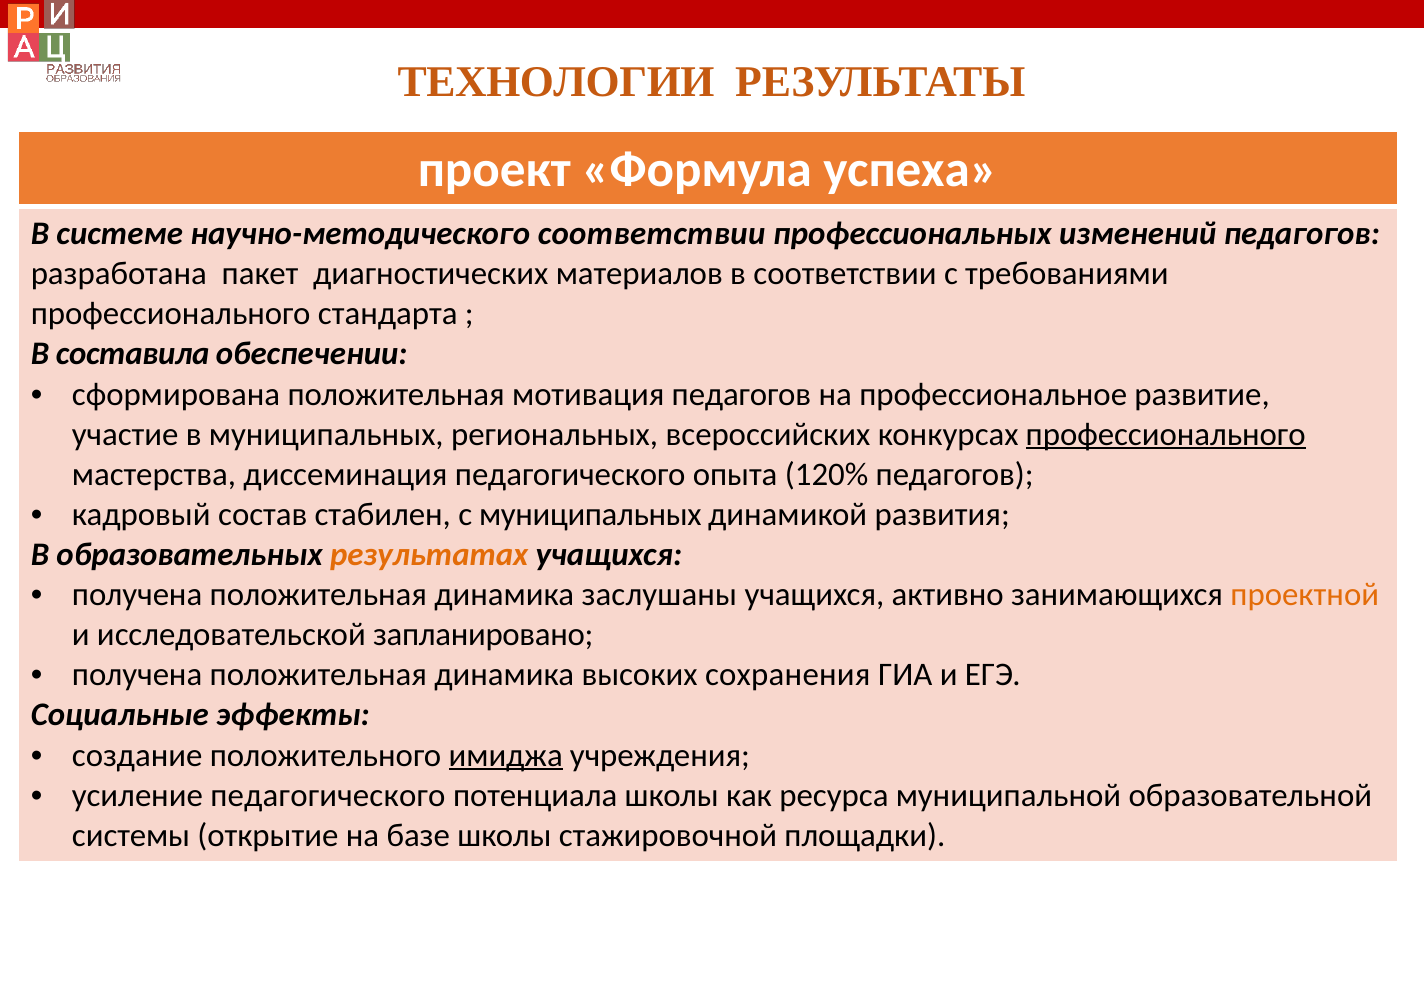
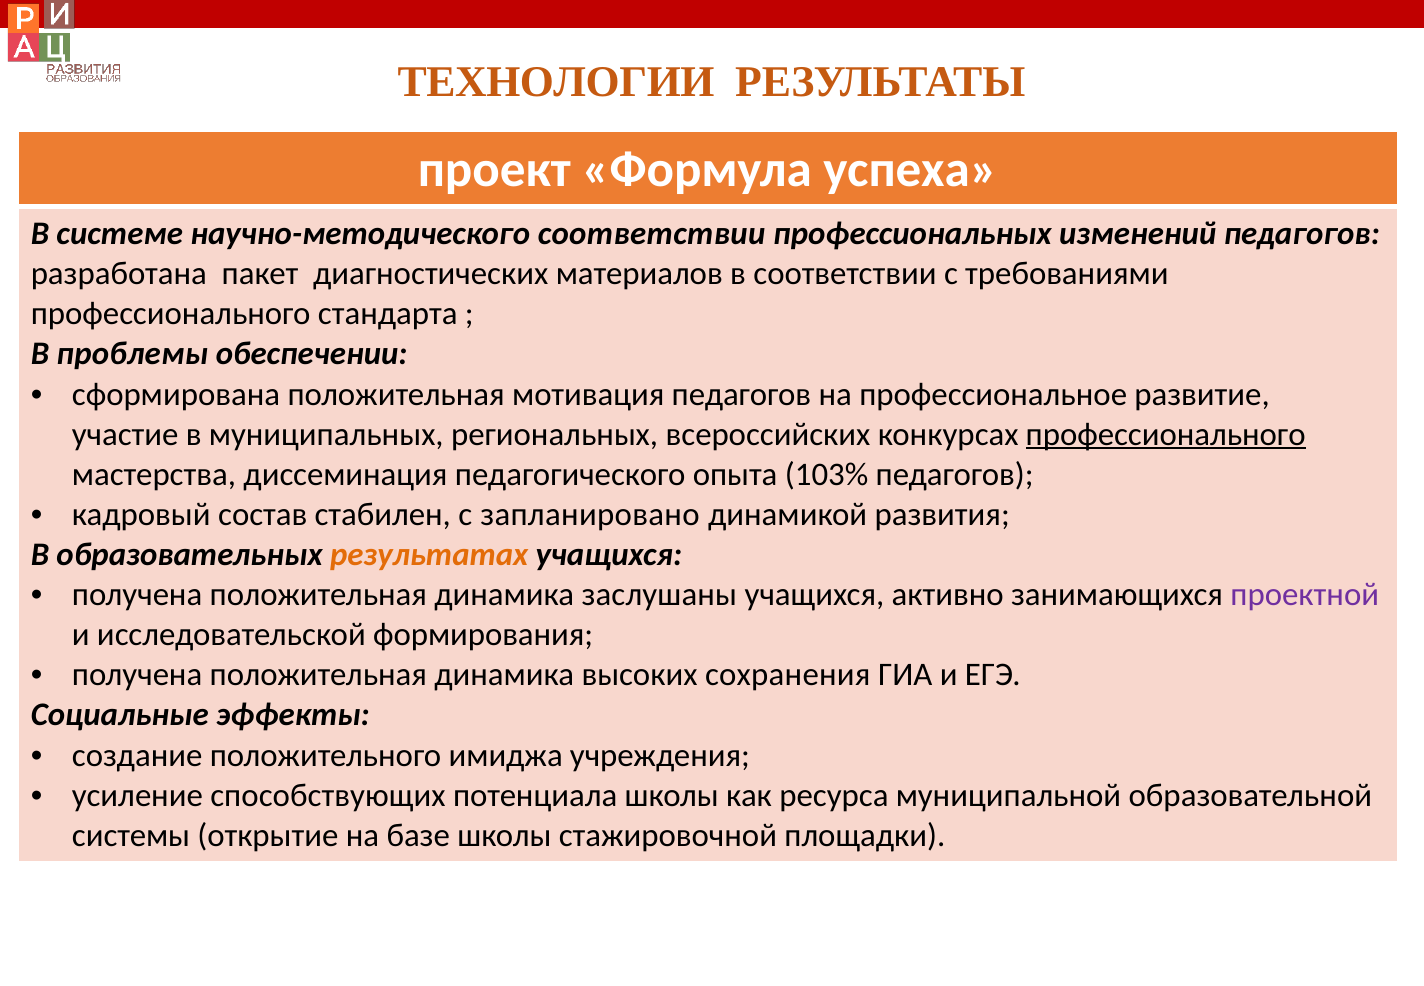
составила: составила -> проблемы (132, 354)
120%: 120% -> 103% (827, 474)
с муниципальных: муниципальных -> запланировано (590, 514)
проектной colour: orange -> purple (1305, 595)
запланировано: запланировано -> формирования (483, 635)
имиджа underline: present -> none (506, 755)
усиление педагогического: педагогического -> способствующих (328, 795)
